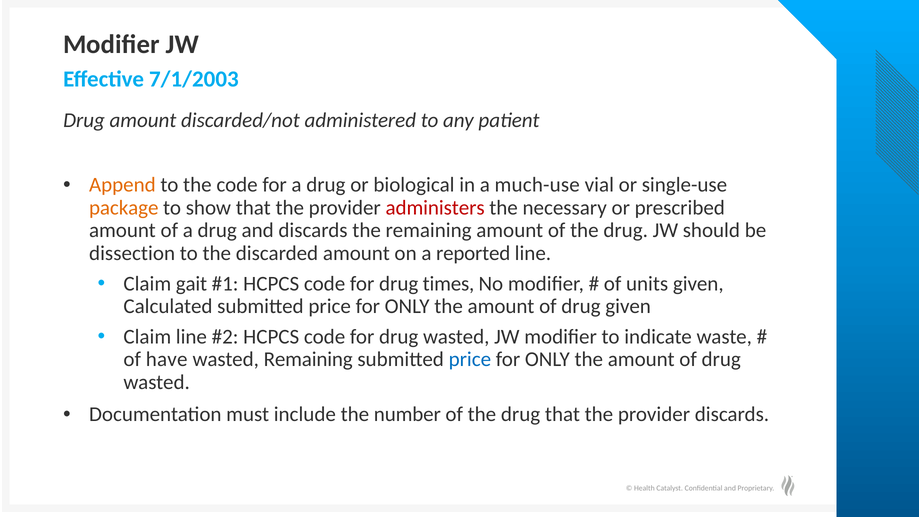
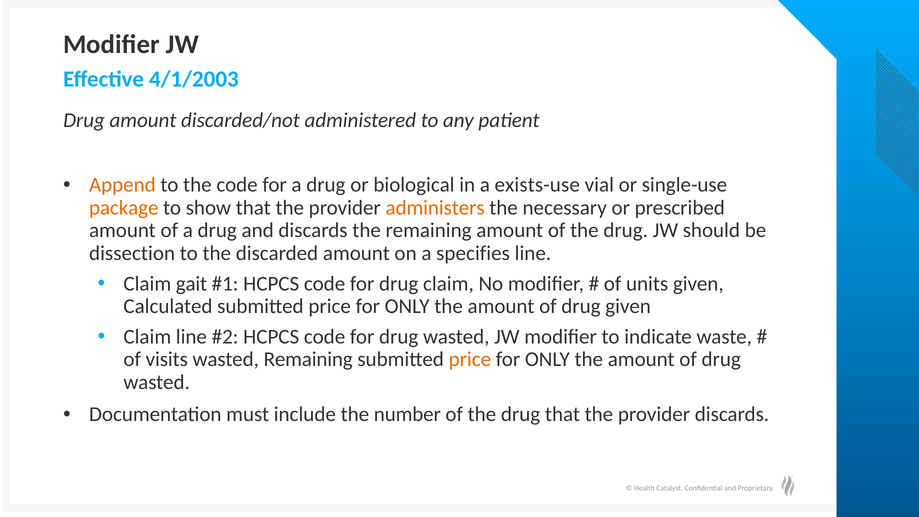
7/1/2003: 7/1/2003 -> 4/1/2003 (194, 79)
much-use: much-use -> exists-use (537, 185)
administers colour: red -> orange (435, 208)
reported: reported -> specifies (473, 253)
drug times: times -> claim (448, 284)
have: have -> visits (167, 359)
price colour: blue -> orange (470, 359)
